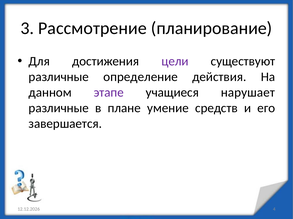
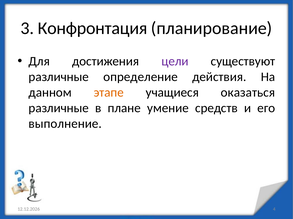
Рассмотрение: Рассмотрение -> Конфронтация (93, 28)
этапе colour: purple -> orange (109, 93)
нарушает: нарушает -> оказаться (248, 93)
завершается: завершается -> выполнение (65, 124)
